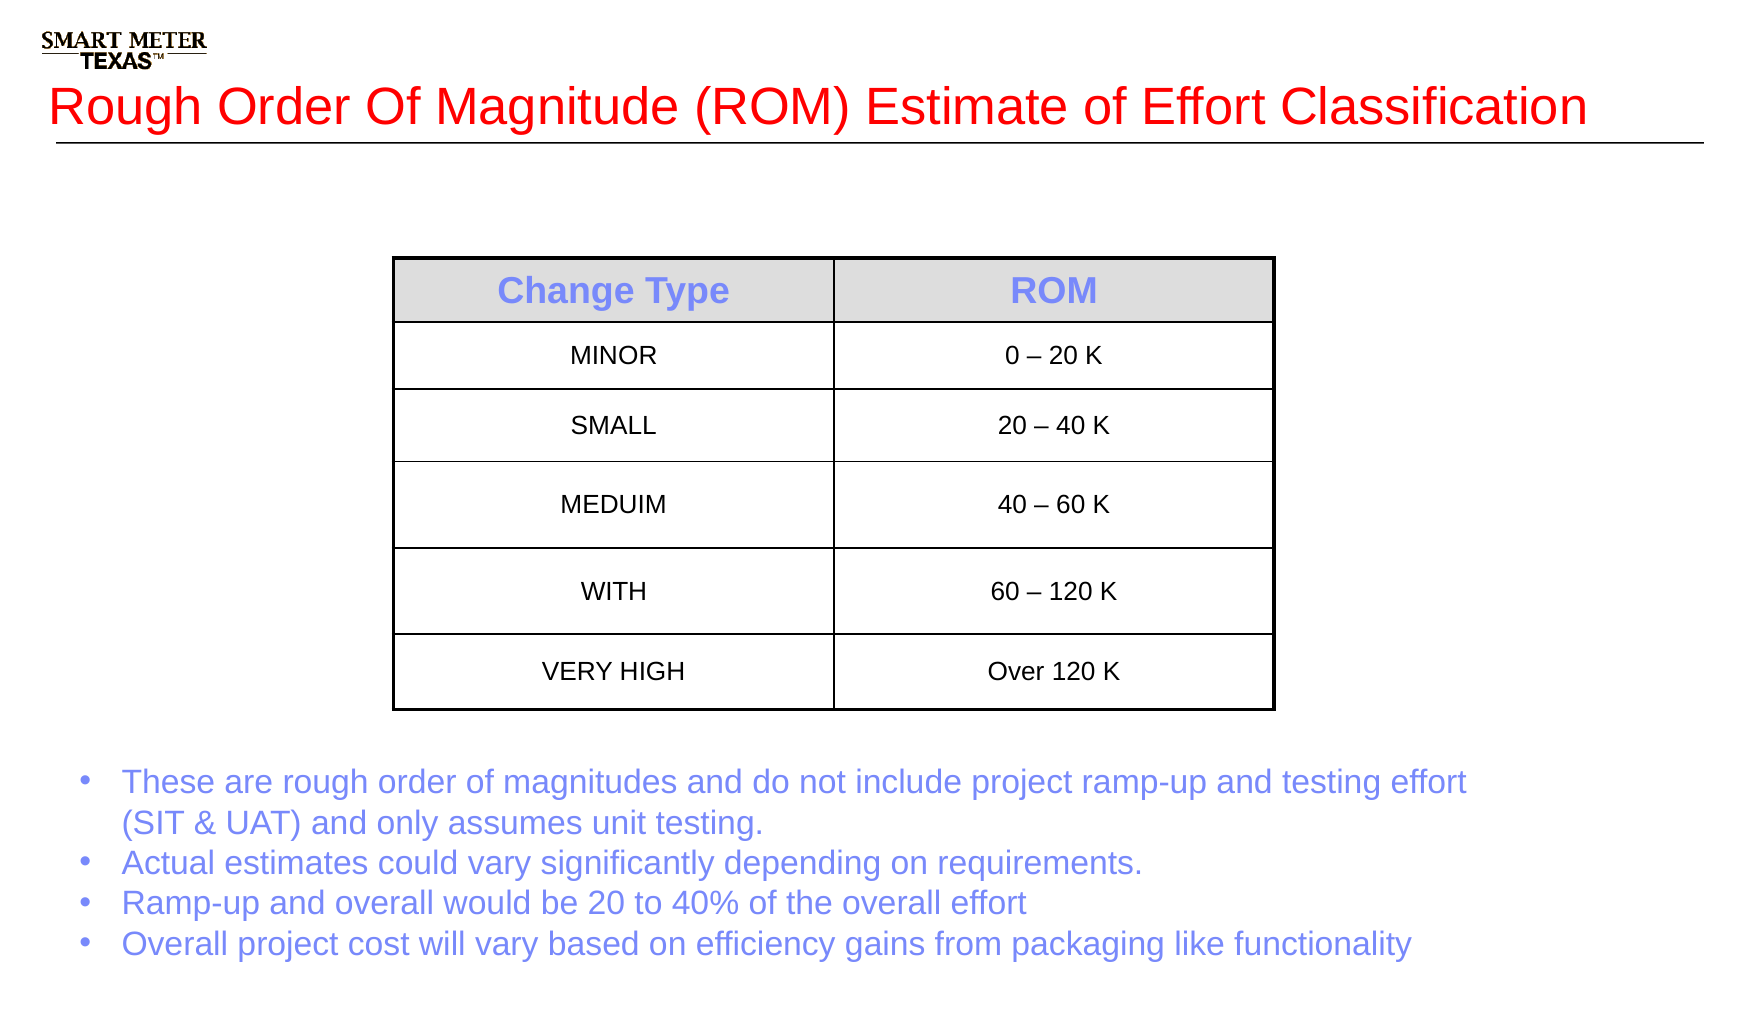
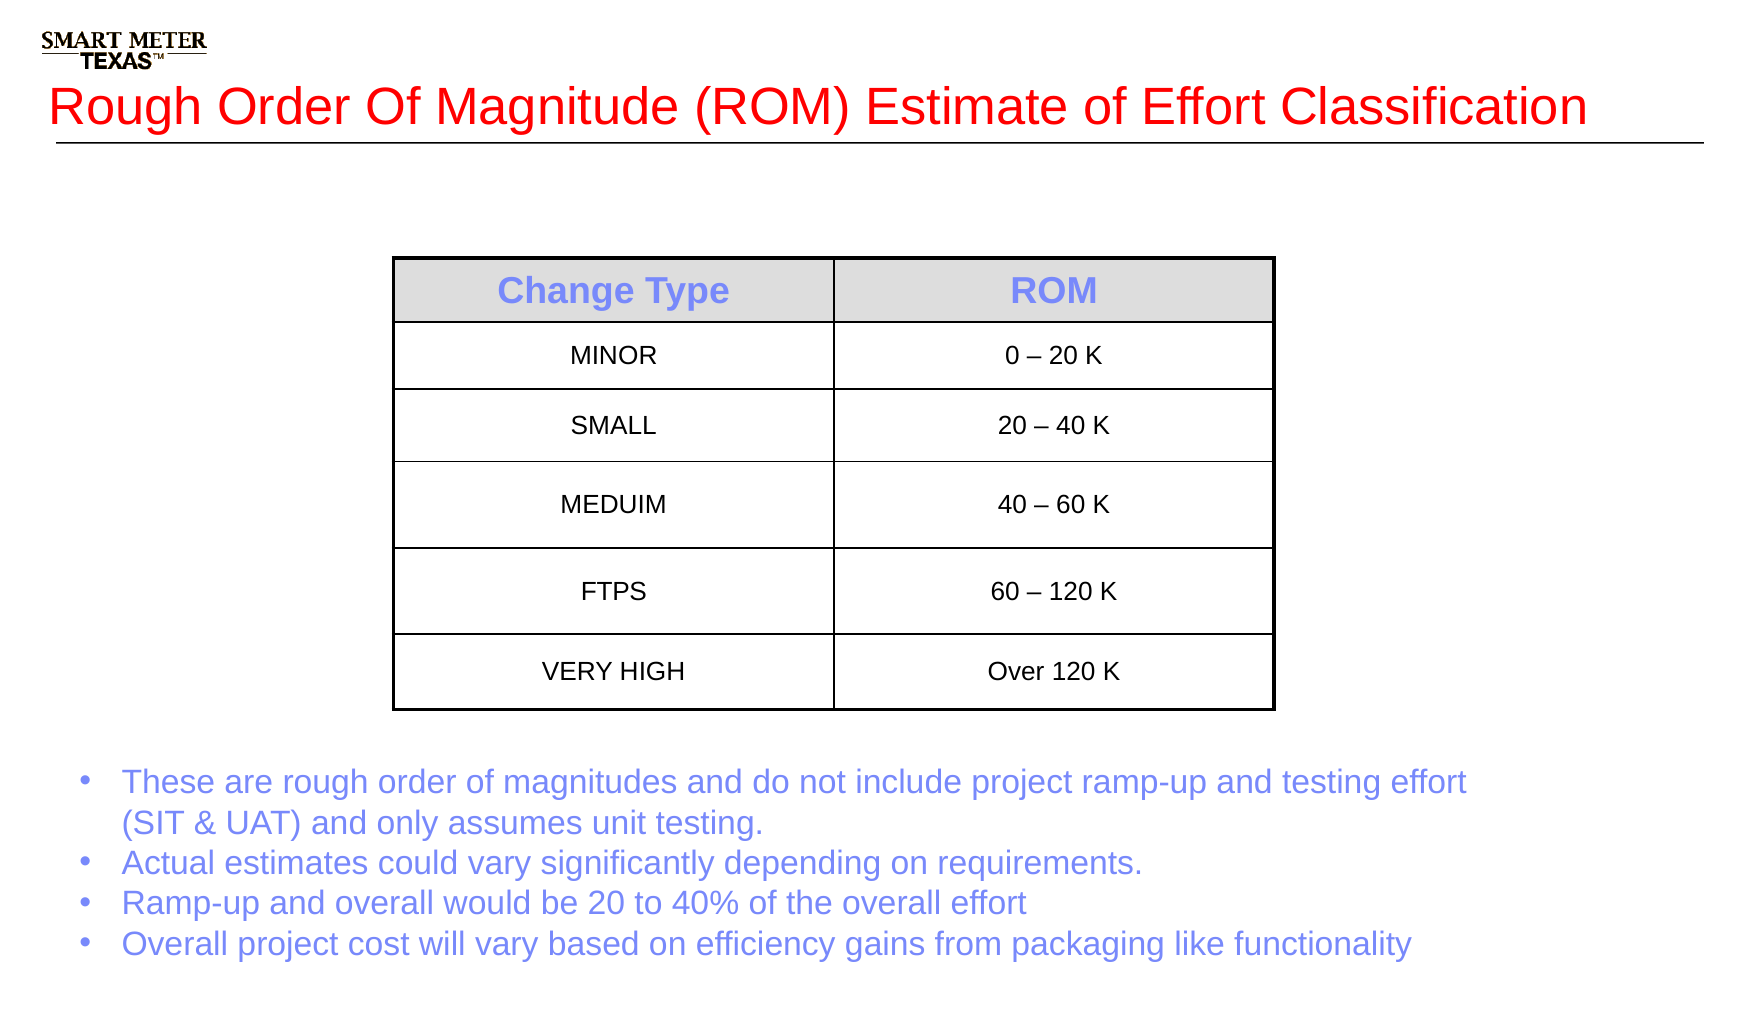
WITH: WITH -> FTPS (614, 591)
